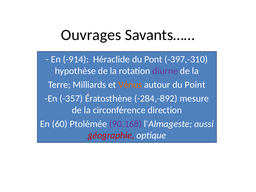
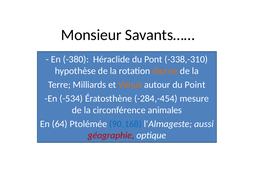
Ouvrages: Ouvrages -> Monsieur (91, 35)
-914: -914 -> -380 (76, 59)
-397,-310: -397,-310 -> -338,-310 (186, 59)
diurne colour: purple -> orange (165, 71)
-357: -357 -> -534 (71, 99)
-284,-892: -284,-892 -> -284,-454 (156, 99)
direction: direction -> animales (165, 110)
60: 60 -> 64 (60, 124)
90,168 colour: purple -> blue (125, 124)
